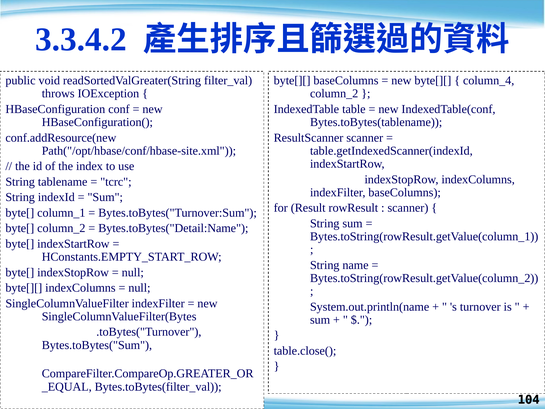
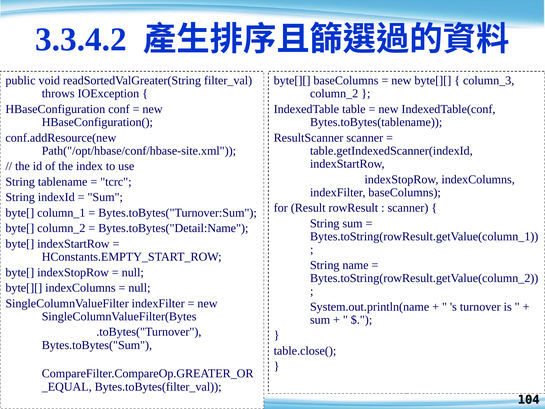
column_4: column_4 -> column_3 (489, 81)
